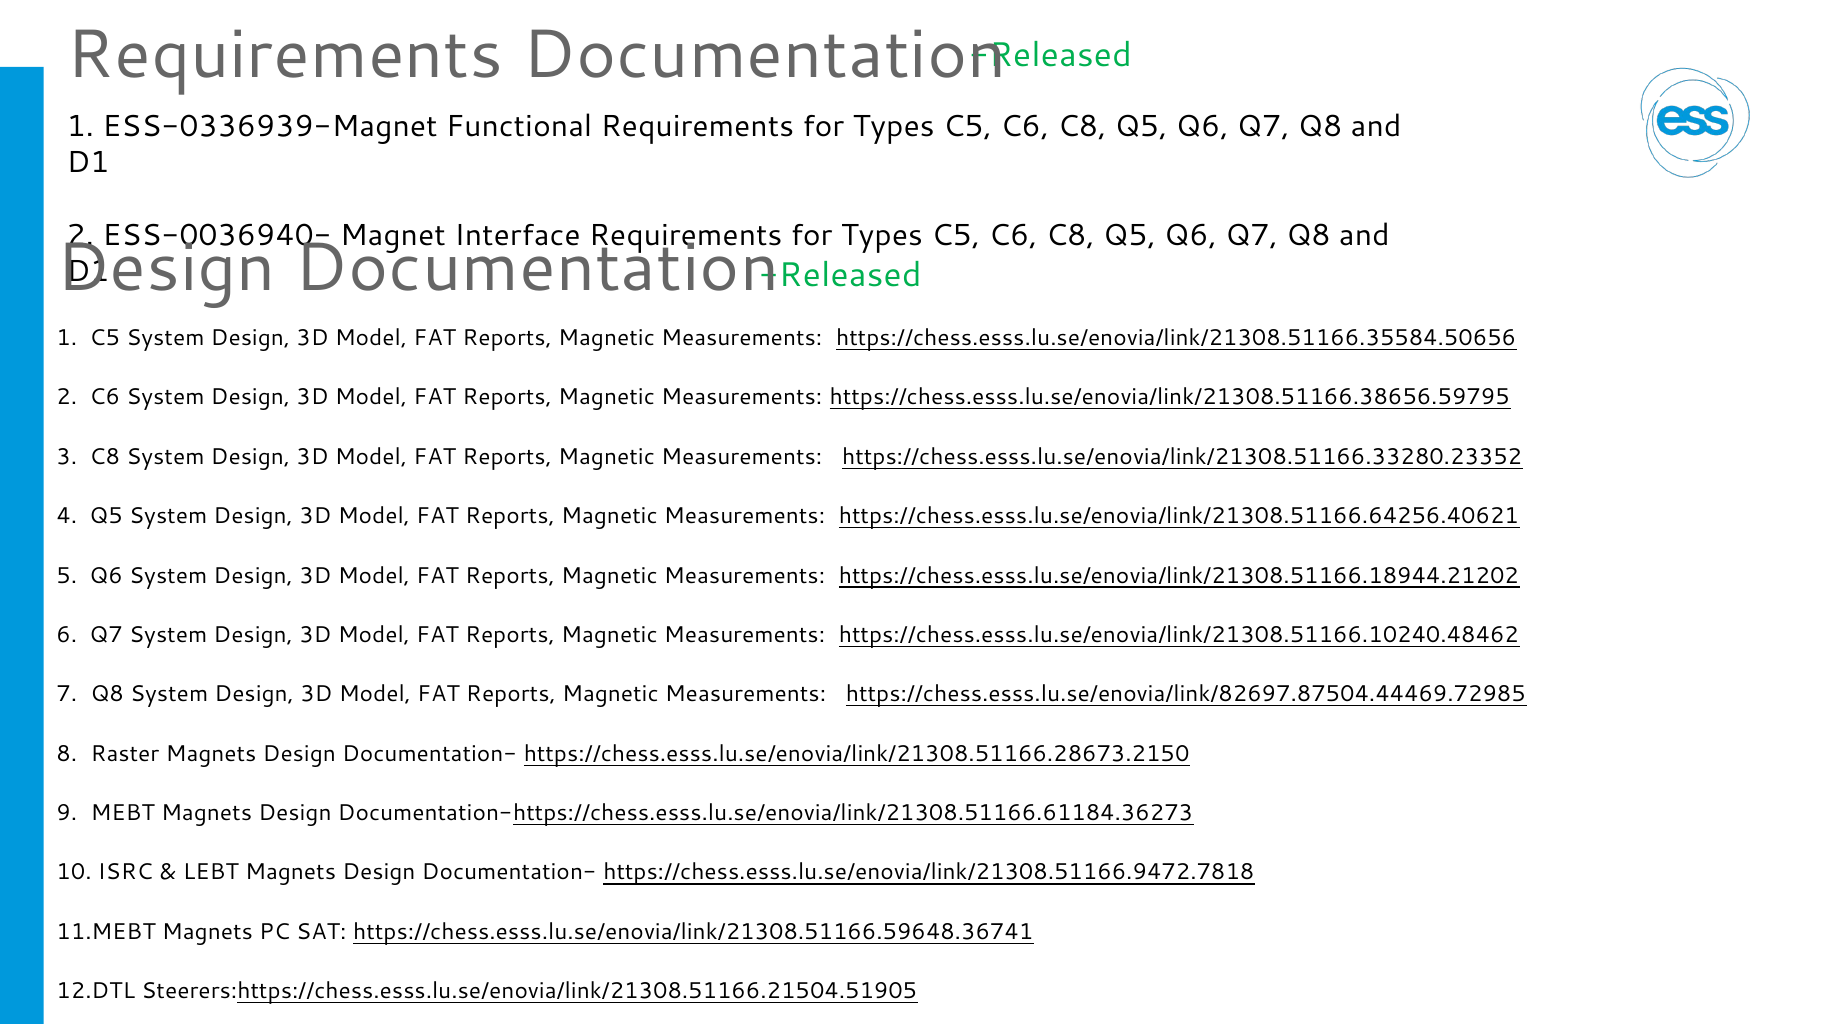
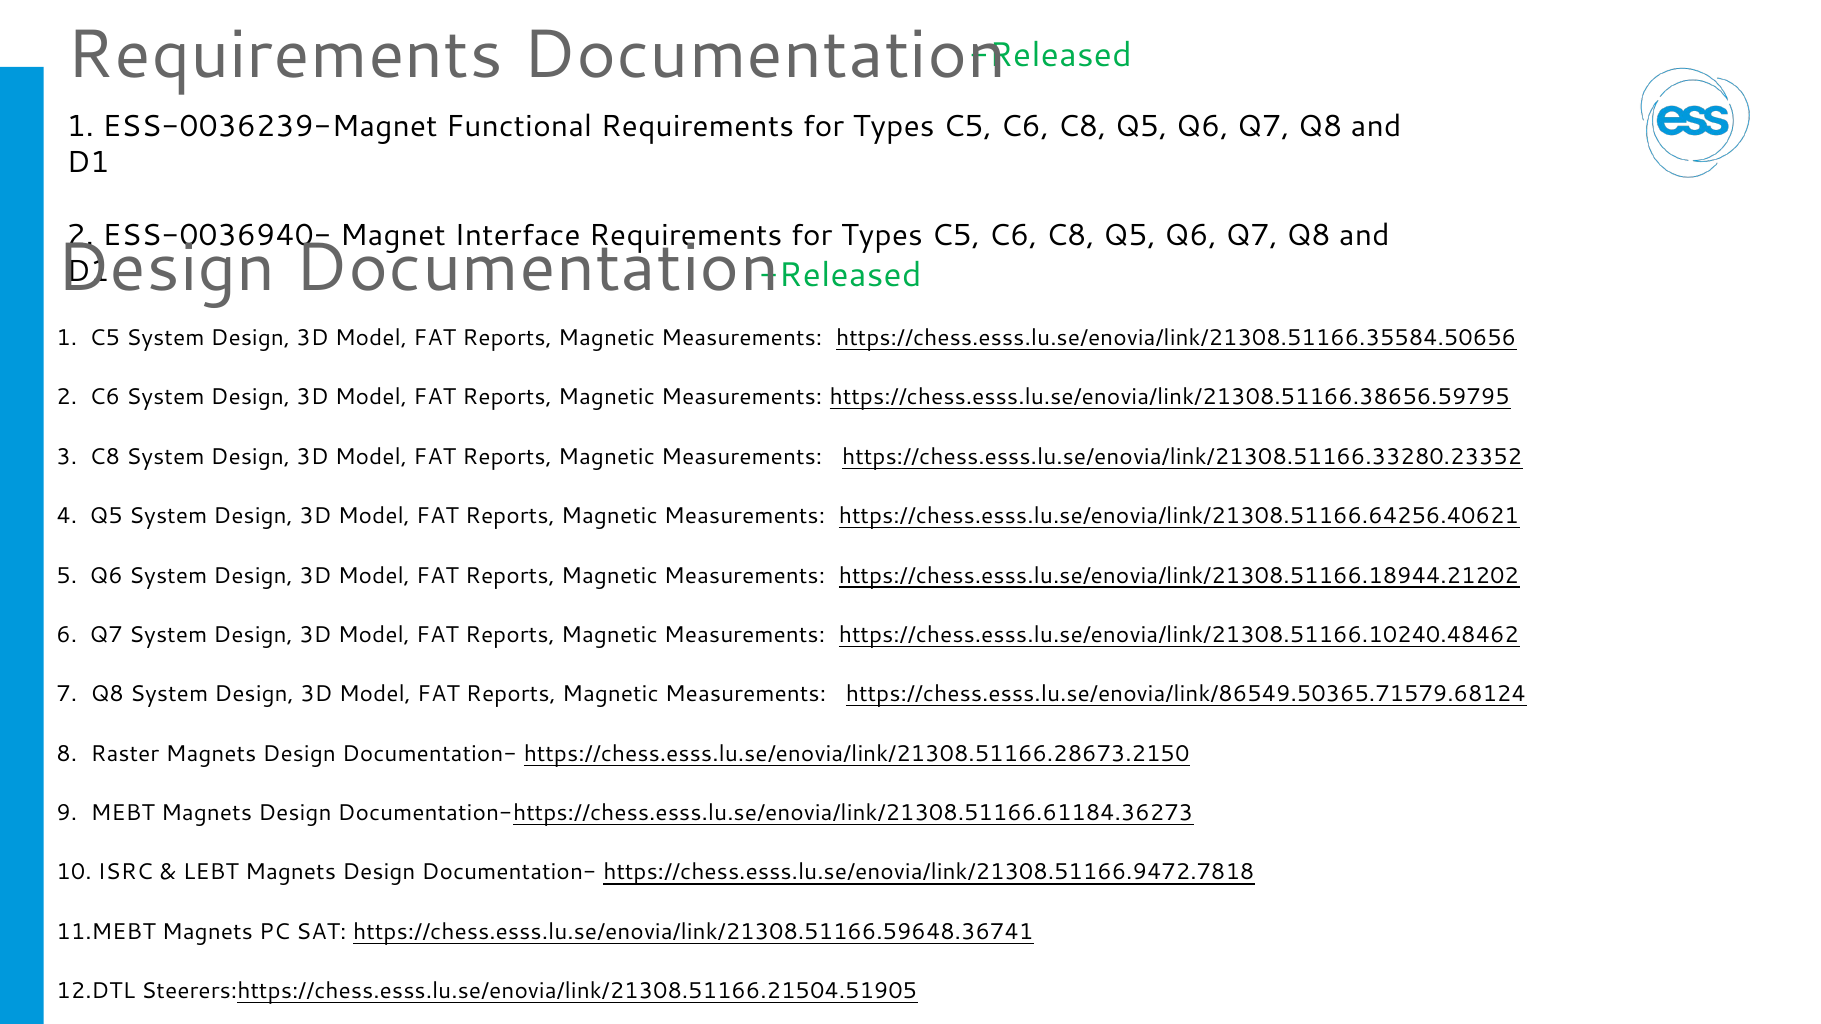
ESS-0336939-Magnet: ESS-0336939-Magnet -> ESS-0036239-Magnet (270, 126)
https://chess.esss.lu.se/enovia/link/82697.87504.44469.72985: https://chess.esss.lu.se/enovia/link/82697.87504.44469.72985 -> https://chess.esss.lu.se/enovia/link/86549.50365.71579.68124 (1186, 695)
